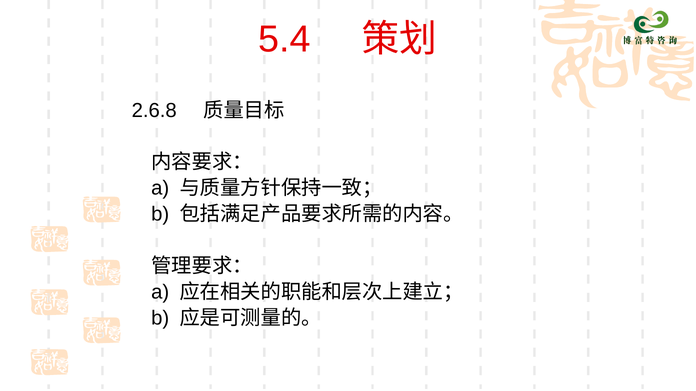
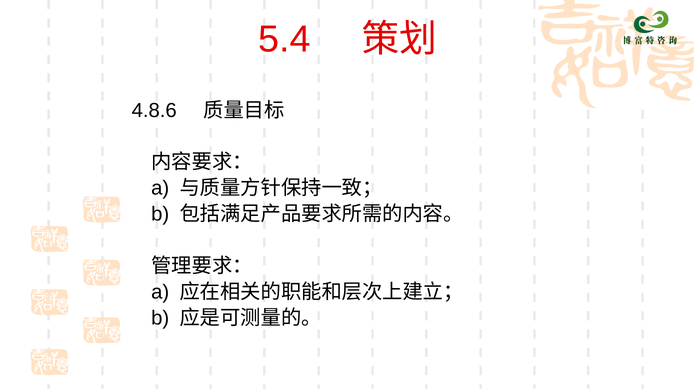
2.6.8: 2.6.8 -> 4.8.6 (154, 110)
